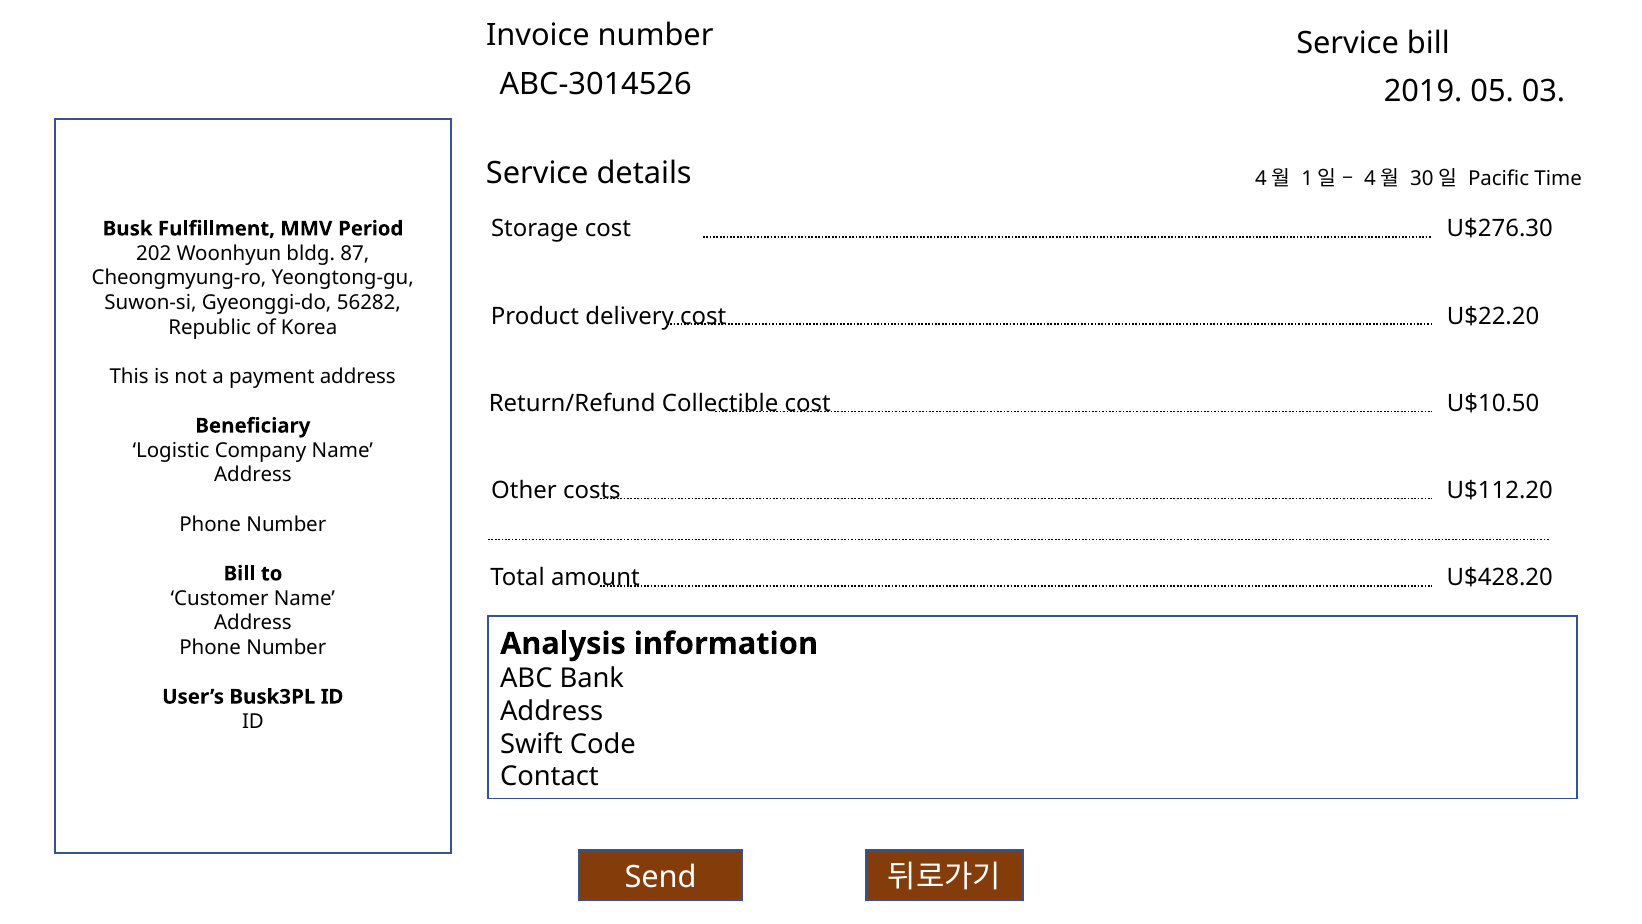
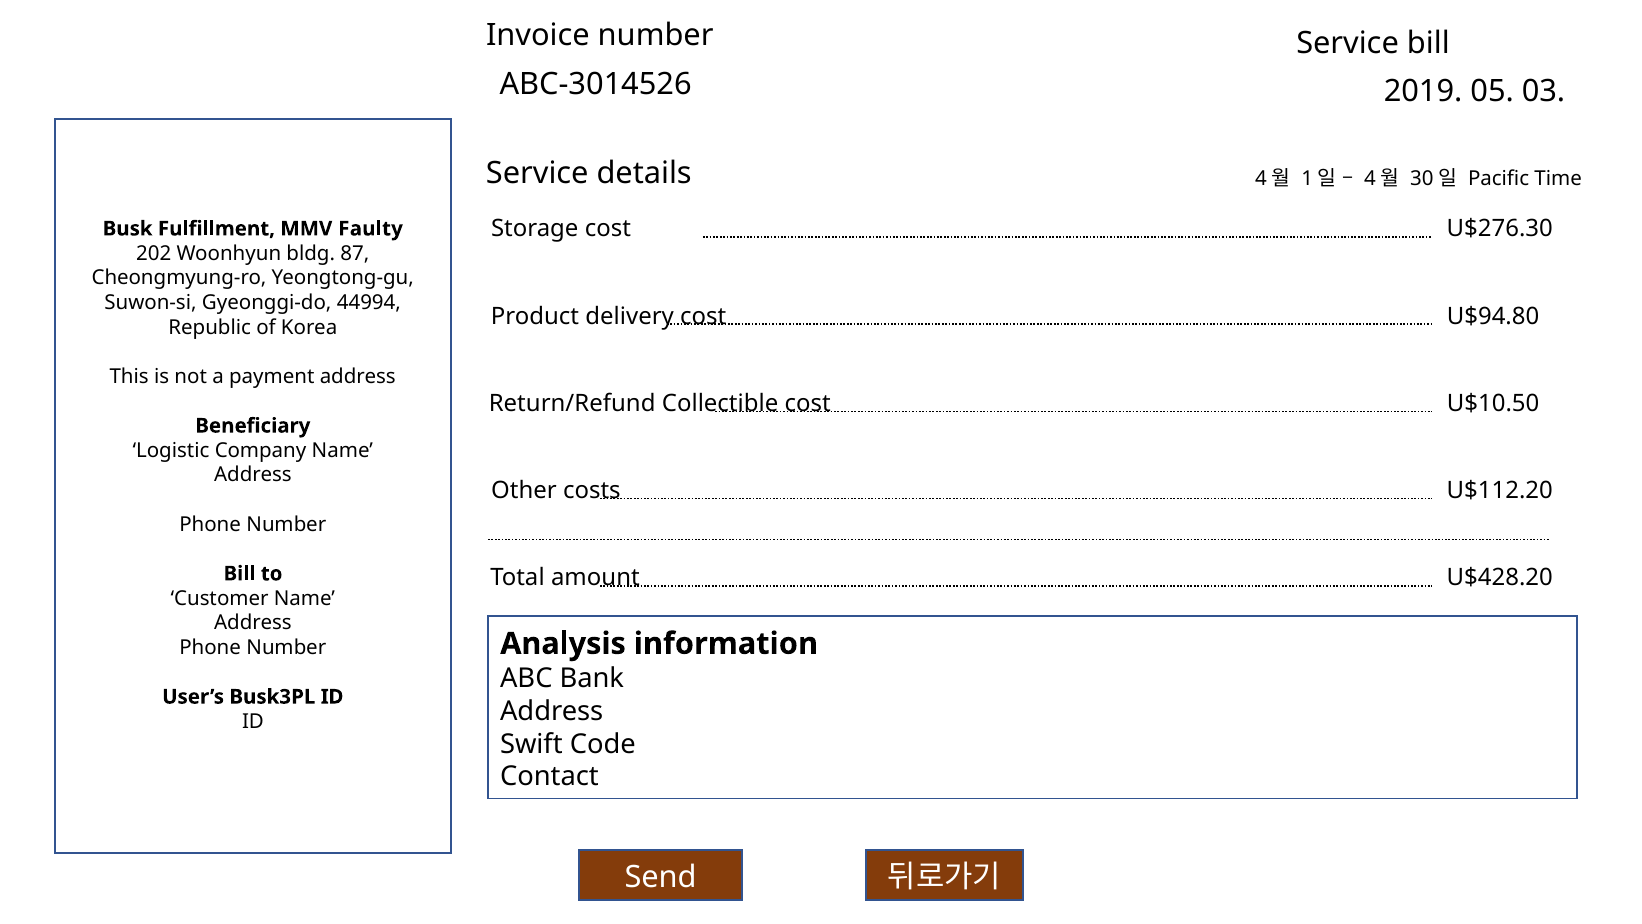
Period: Period -> Faulty (371, 229)
56282: 56282 -> 44994 (369, 303)
U$22.20: U$22.20 -> U$94.80 (1493, 316)
